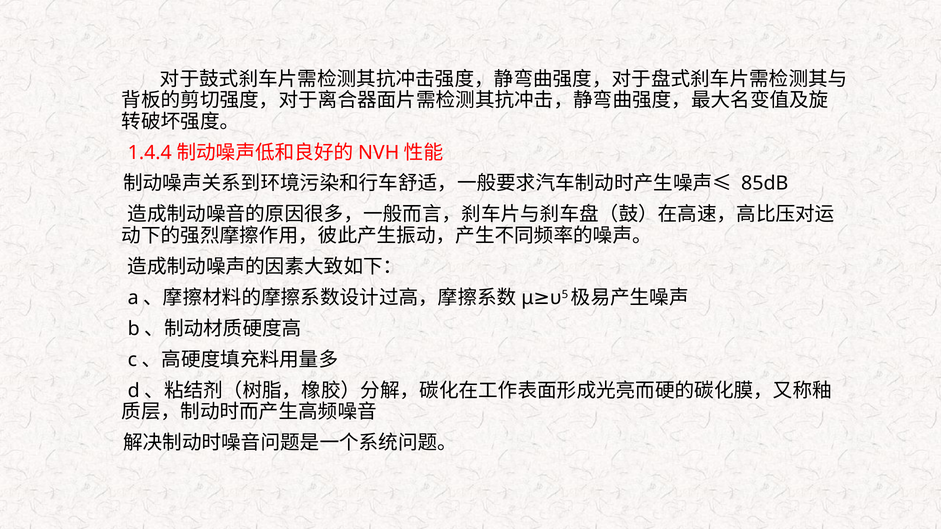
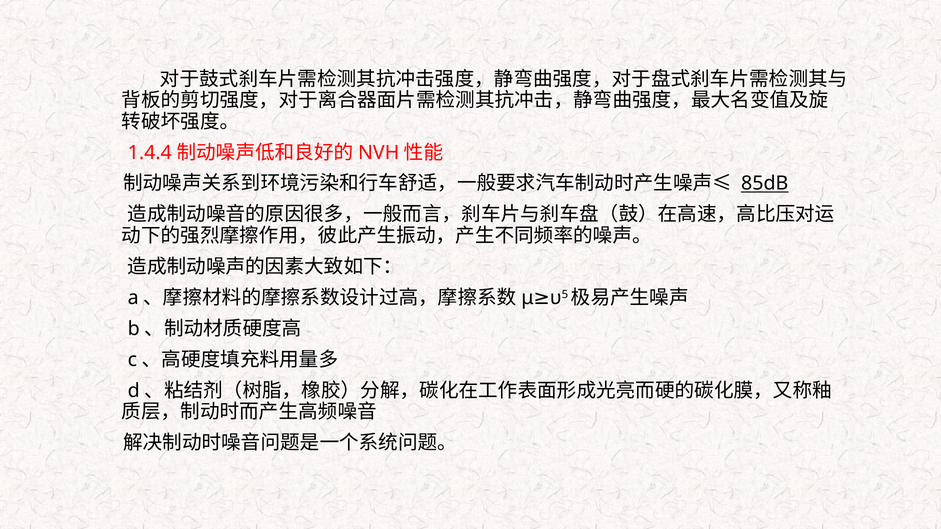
85dB underline: none -> present (765, 184)
